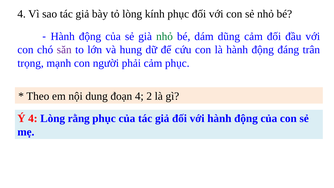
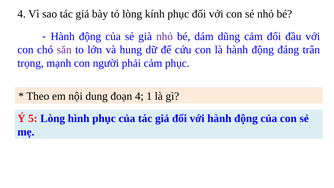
nhỏ colour: green -> purple (164, 36)
2: 2 -> 1 (149, 96)
Ý 4: 4 -> 5 (33, 118)
rằng: rằng -> hình (79, 118)
